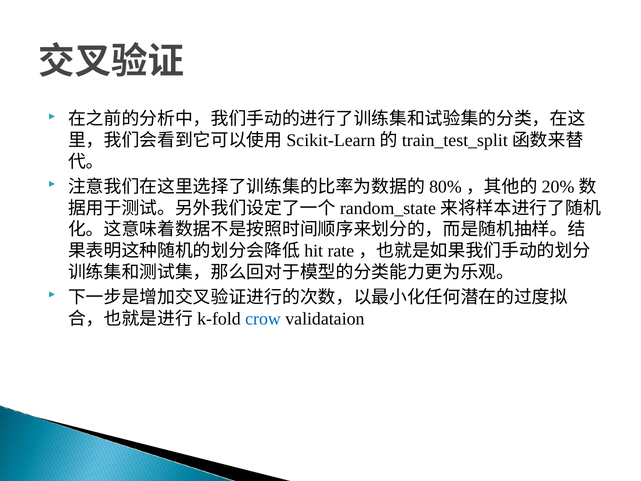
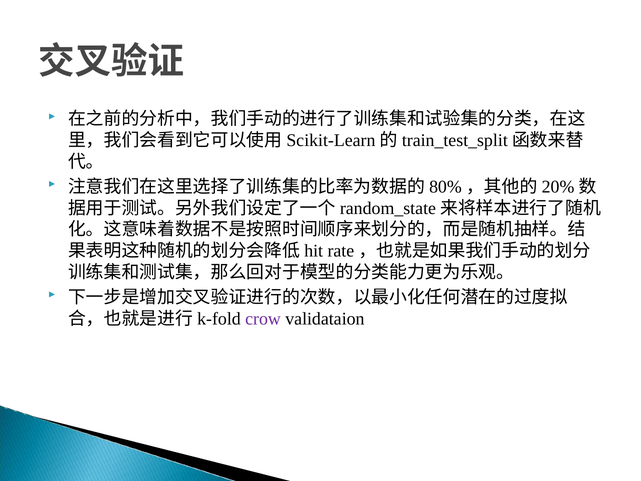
crow colour: blue -> purple (263, 318)
